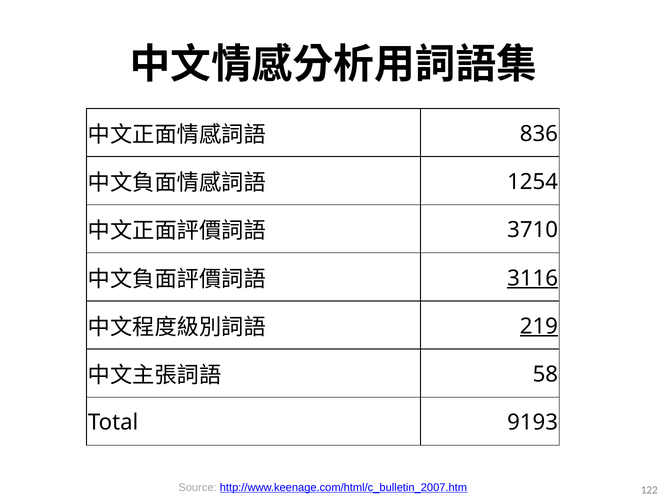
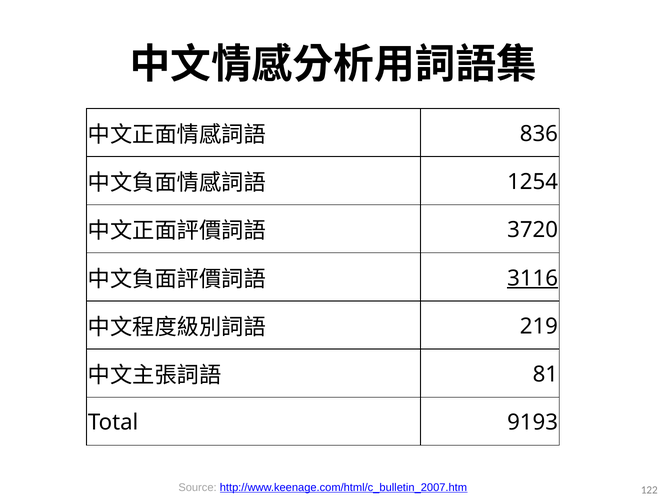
3710: 3710 -> 3720 (533, 230)
219 underline: present -> none (539, 326)
58: 58 -> 81 (545, 374)
